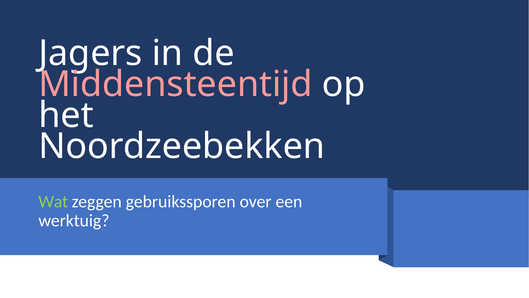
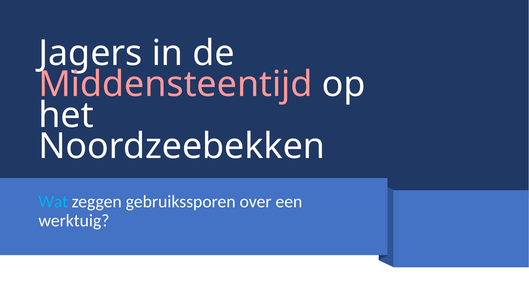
Wat colour: light green -> light blue (53, 201)
